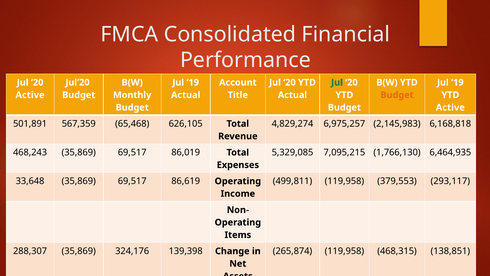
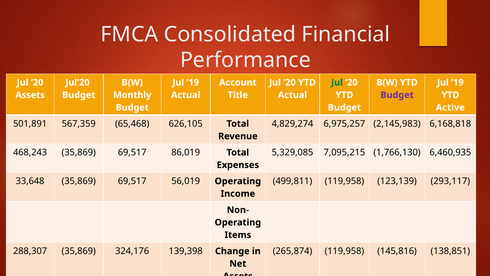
Active: Active -> Assets (30, 95)
Budget colour: orange -> purple (397, 95)
6,464,935: 6,464,935 -> 6,460,935 (450, 152)
86,619: 86,619 -> 56,019 (186, 181)
379,553: 379,553 -> 123,139 (397, 181)
468,315: 468,315 -> 145,816 (397, 251)
